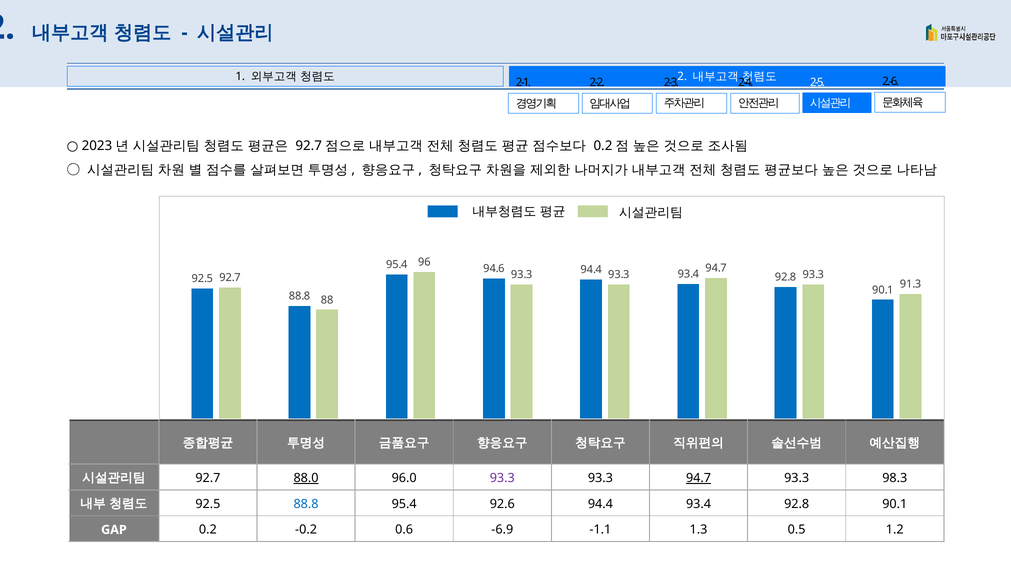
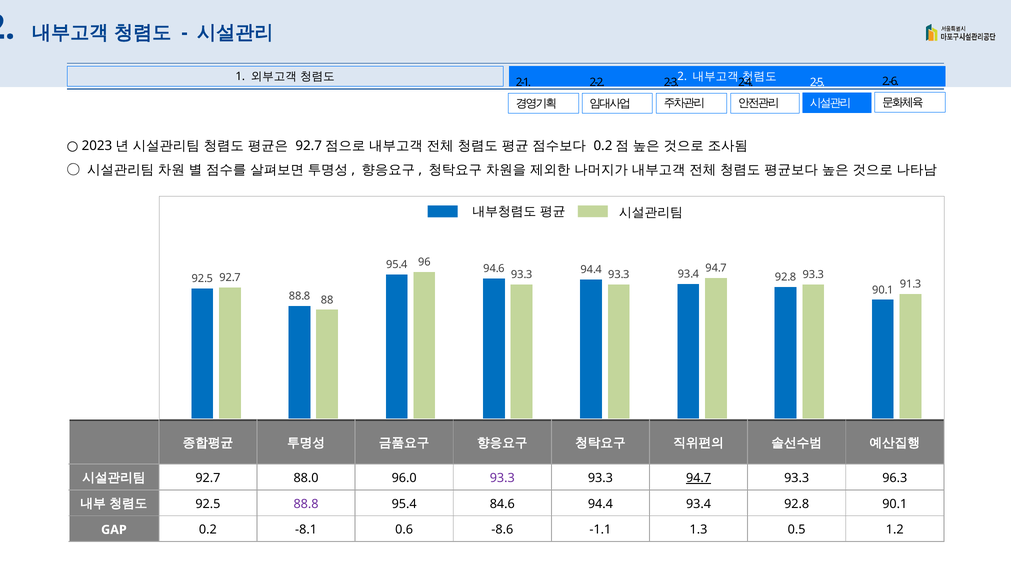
88.0 underline: present -> none (306, 478)
98.3: 98.3 -> 96.3 (895, 478)
88.8 colour: blue -> purple (306, 504)
92.6: 92.6 -> 84.6 (502, 504)
-0.2: -0.2 -> -8.1 (306, 529)
-6.9: -6.9 -> -8.6 (502, 529)
